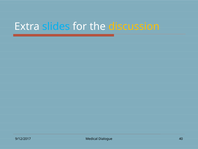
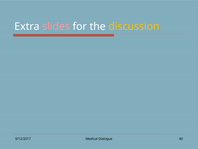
slides colour: light blue -> pink (56, 26)
